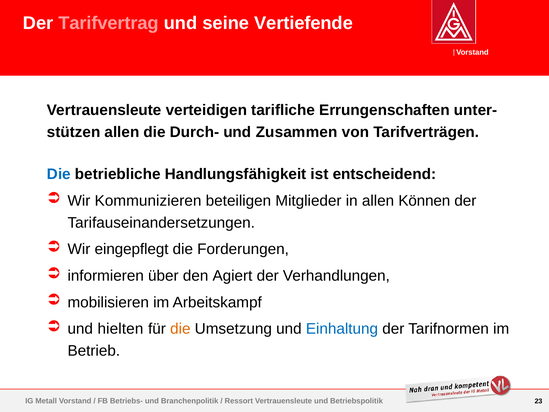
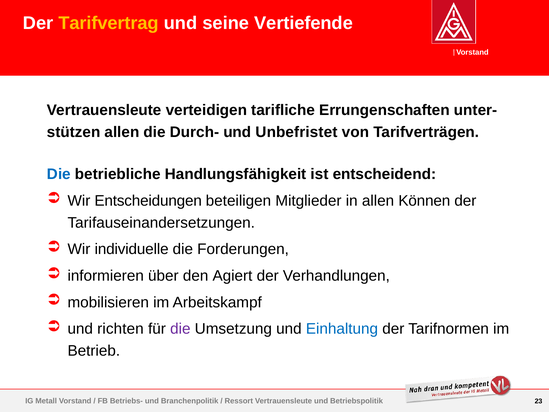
Tarifvertrag colour: pink -> yellow (109, 23)
Zusammen: Zusammen -> Unbefristet (297, 132)
Kommunizieren: Kommunizieren -> Entscheidungen (148, 201)
eingepflegt: eingepflegt -> individuelle (132, 249)
hielten: hielten -> richten (120, 329)
die colour: orange -> purple (180, 329)
